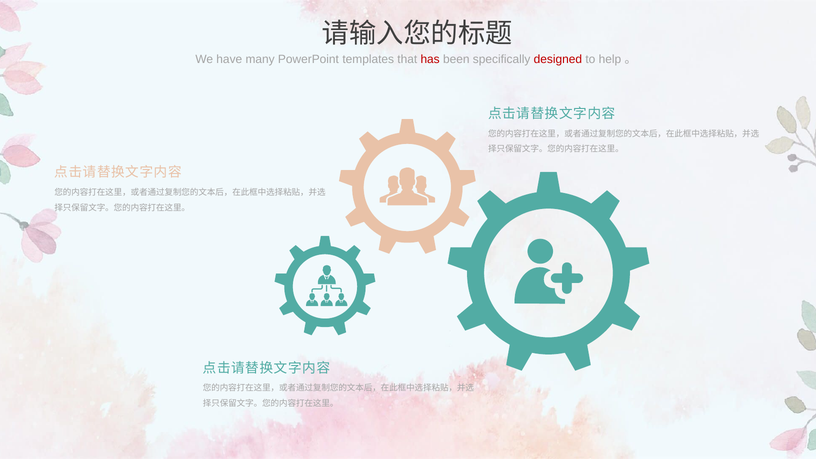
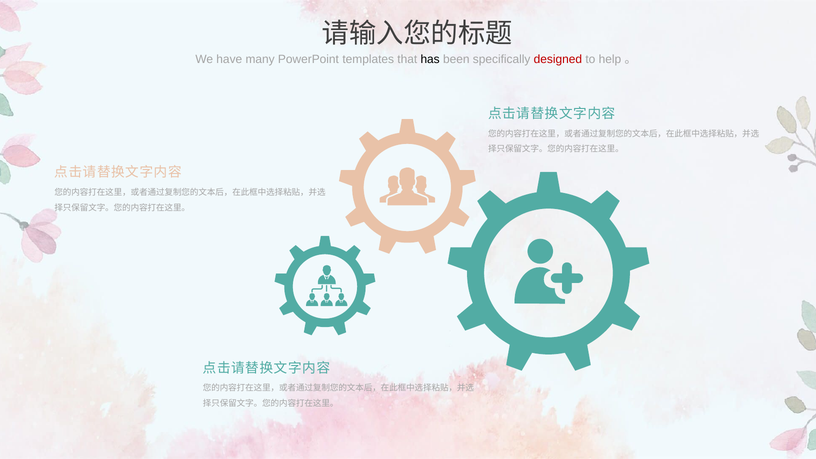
has colour: red -> black (430, 59)
